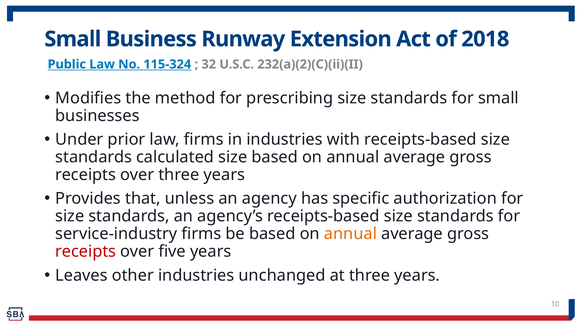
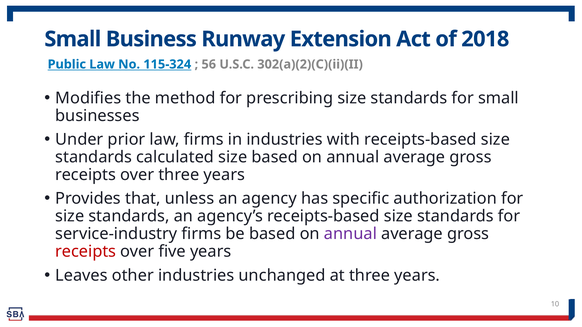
32: 32 -> 56 (209, 64)
232(a)(2)(C)(ii)(II: 232(a)(2)(C)(ii)(II -> 302(a)(2)(C)(ii)(II (310, 64)
annual colour: orange -> purple (350, 234)
